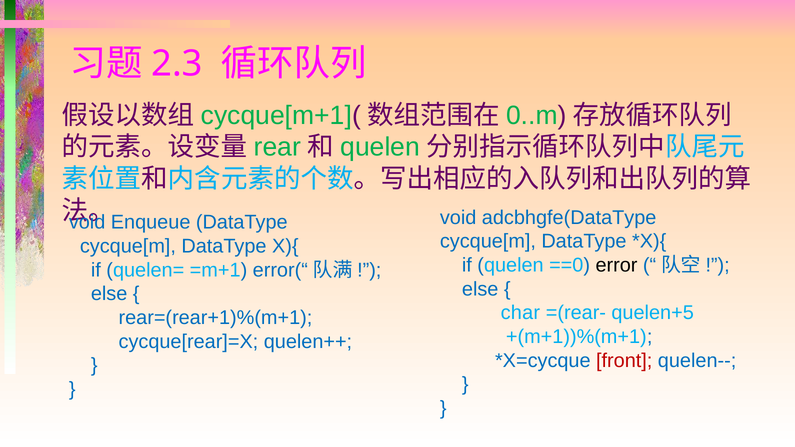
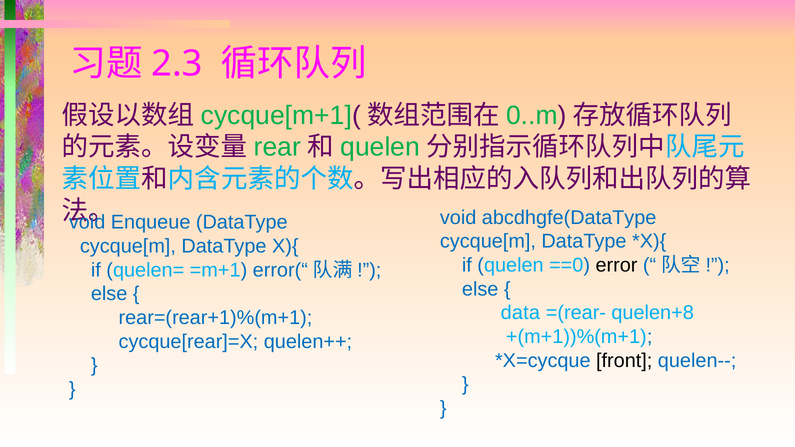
adcbhgfe(DataType: adcbhgfe(DataType -> abcdhgfe(DataType (569, 218)
char: char -> data (520, 313)
quelen+5: quelen+5 -> quelen+8 (653, 313)
front colour: red -> black (624, 361)
